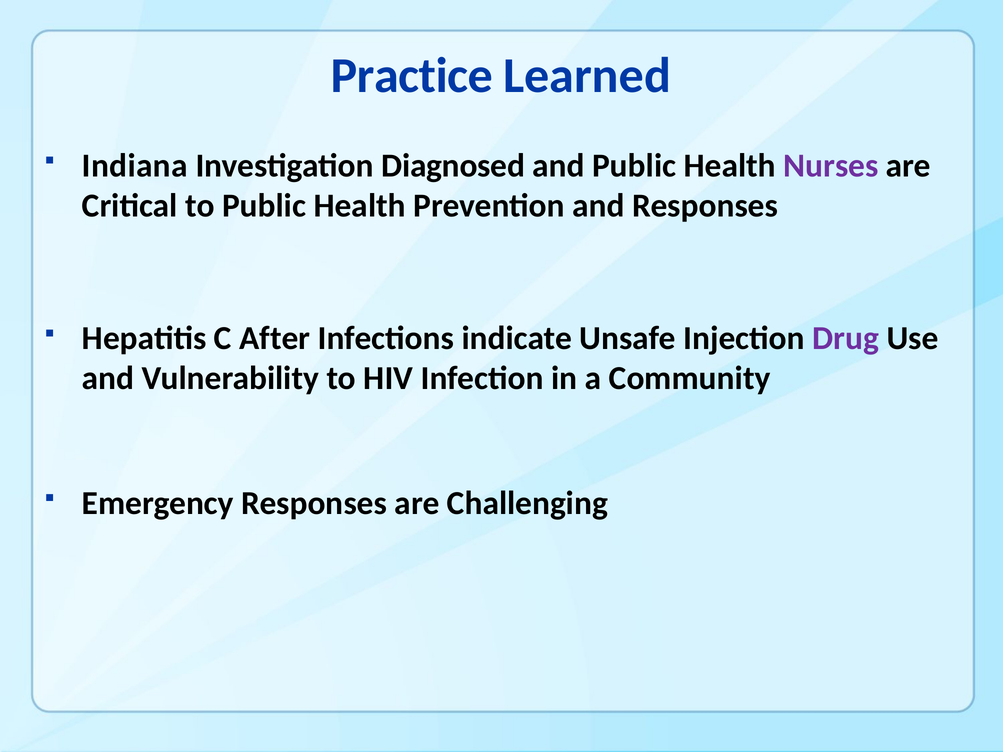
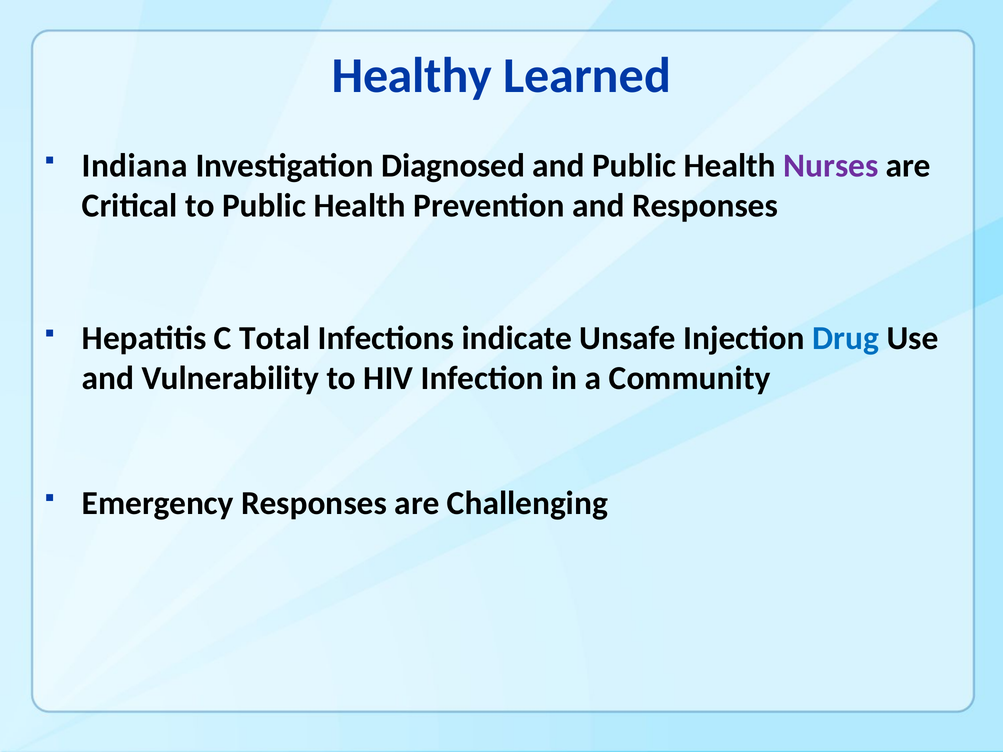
Practice: Practice -> Healthy (412, 76)
After: After -> Total (275, 338)
Drug colour: purple -> blue (846, 338)
